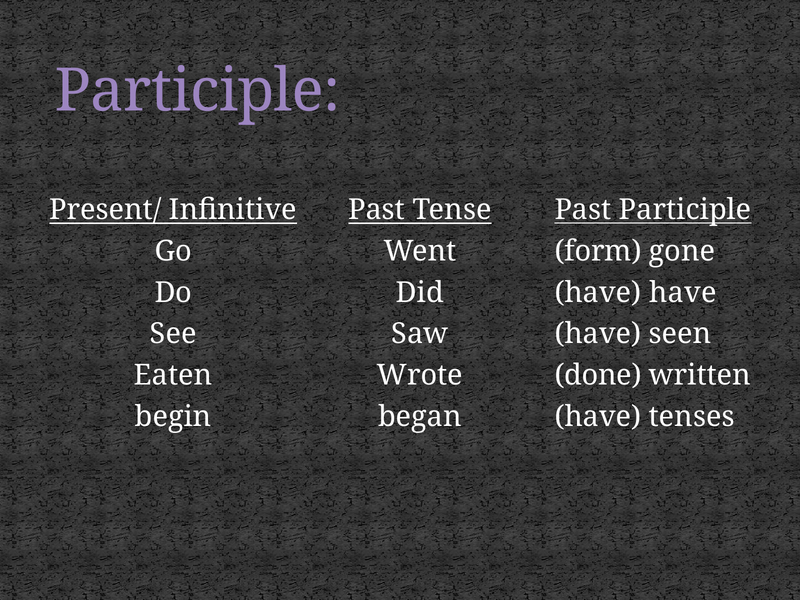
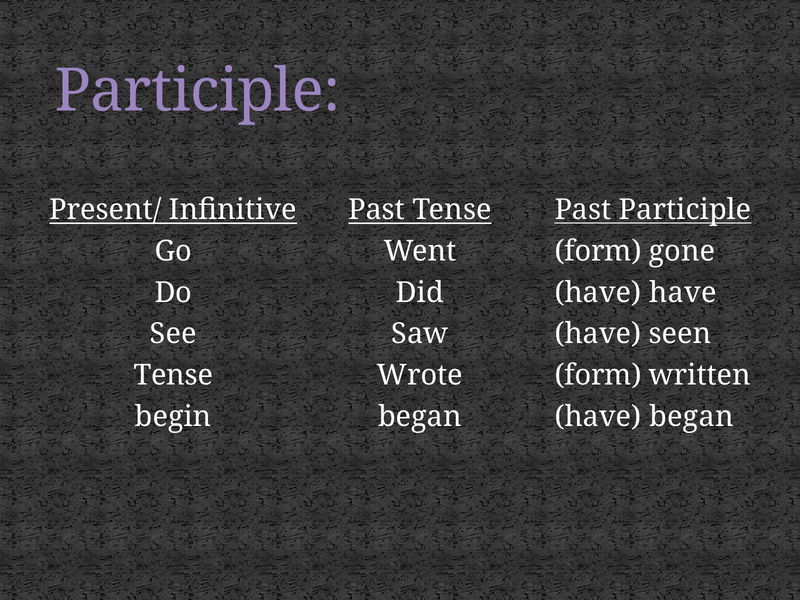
Eaten: Eaten -> Tense (173, 375)
done: done -> form (598, 375)
have tenses: tenses -> began (692, 417)
